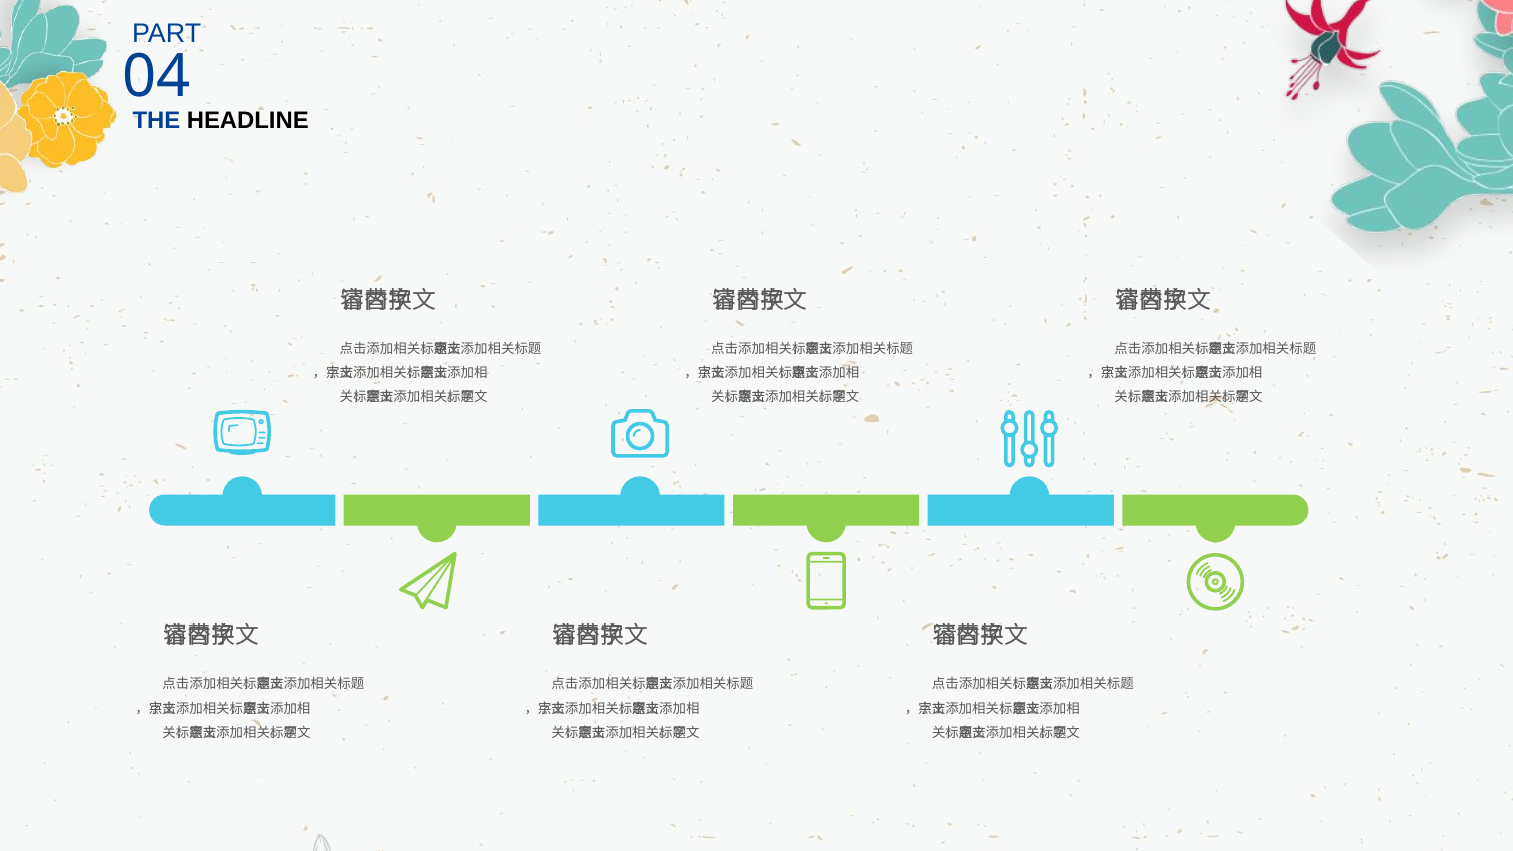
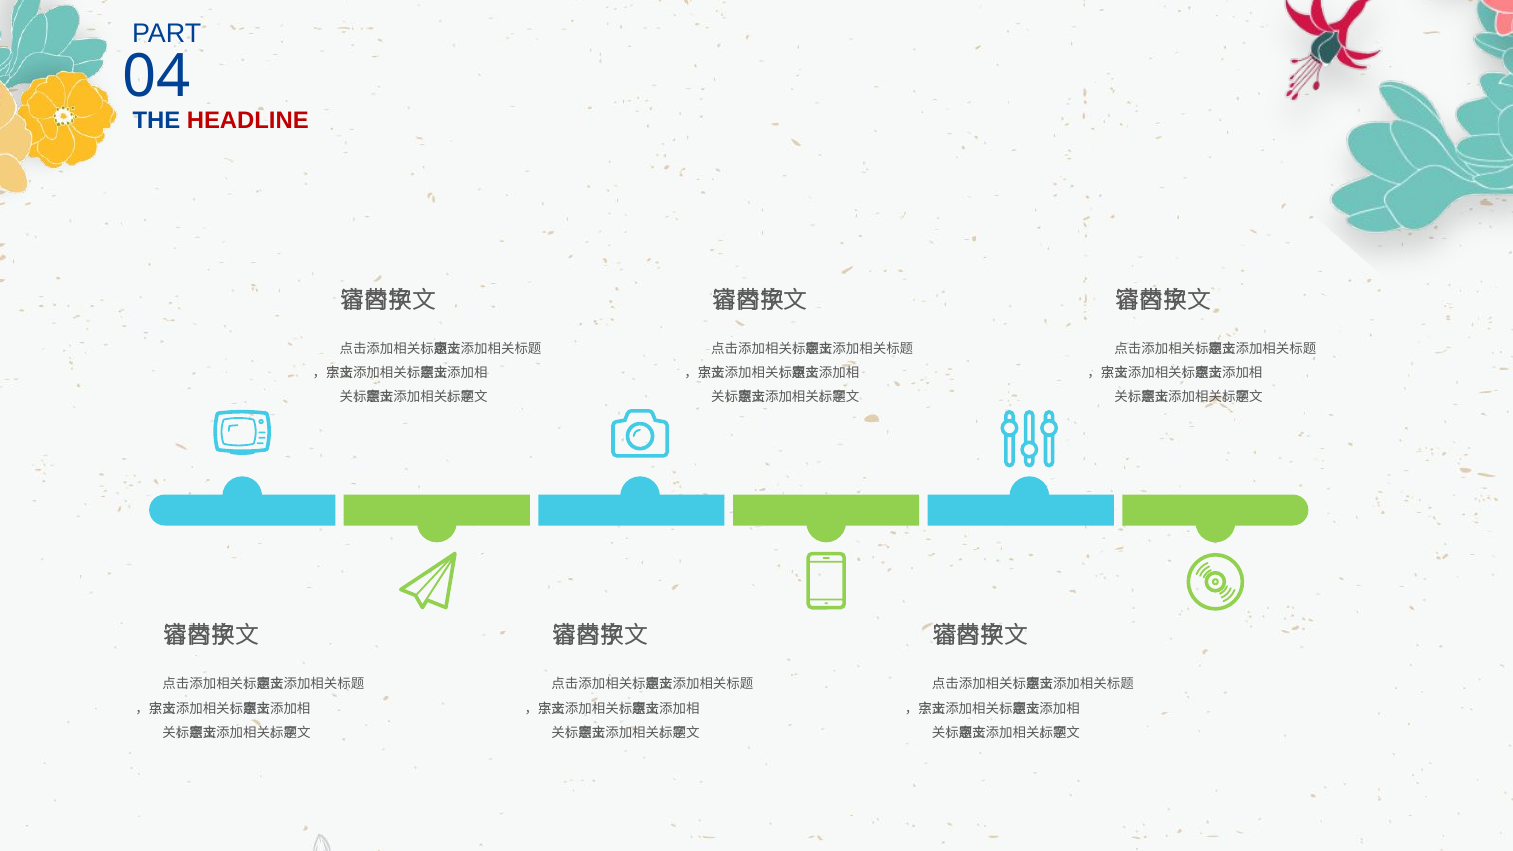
HEADLINE colour: black -> red (248, 121)
